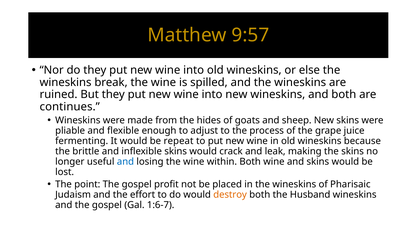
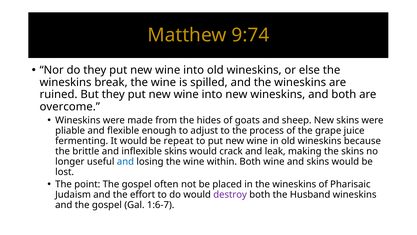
9:57: 9:57 -> 9:74 (250, 35)
continues: continues -> overcome (70, 107)
profit: profit -> often (166, 184)
destroy colour: orange -> purple (230, 194)
